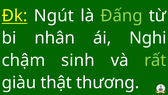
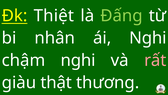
Ngút: Ngút -> Thiệt (54, 16)
chậm sinh: sinh -> nghi (78, 60)
rất colour: light green -> pink (155, 60)
